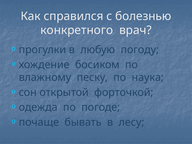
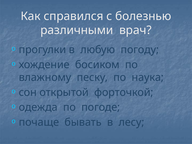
конкретного: конкретного -> различными (77, 30)
